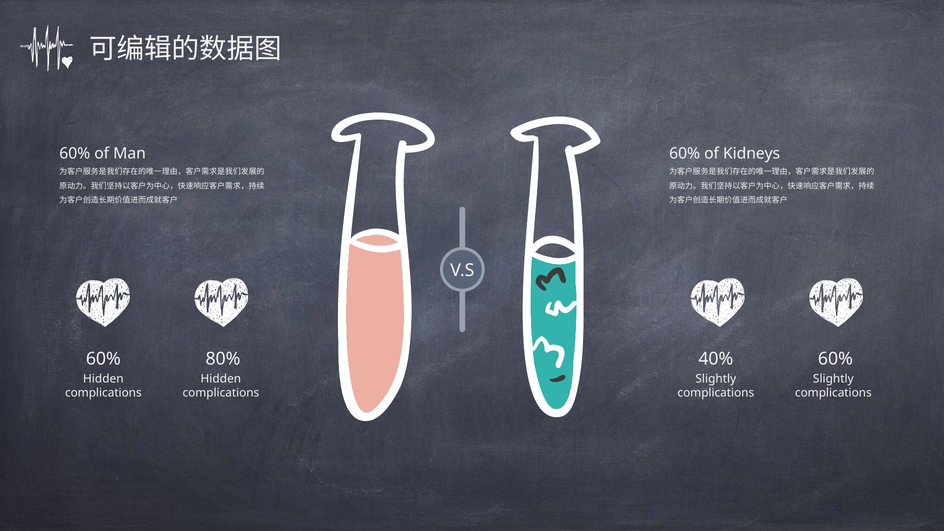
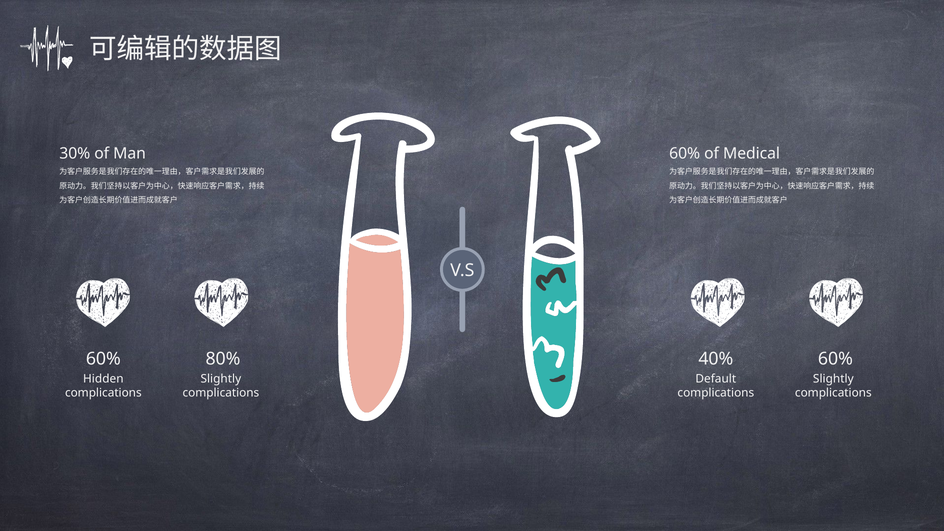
60%: 60% -> 30% (75, 153)
Kidneys: Kidneys -> Medical (752, 153)
Hidden: Hidden -> Slightly (221, 379)
Slightly: Slightly -> Default (716, 379)
